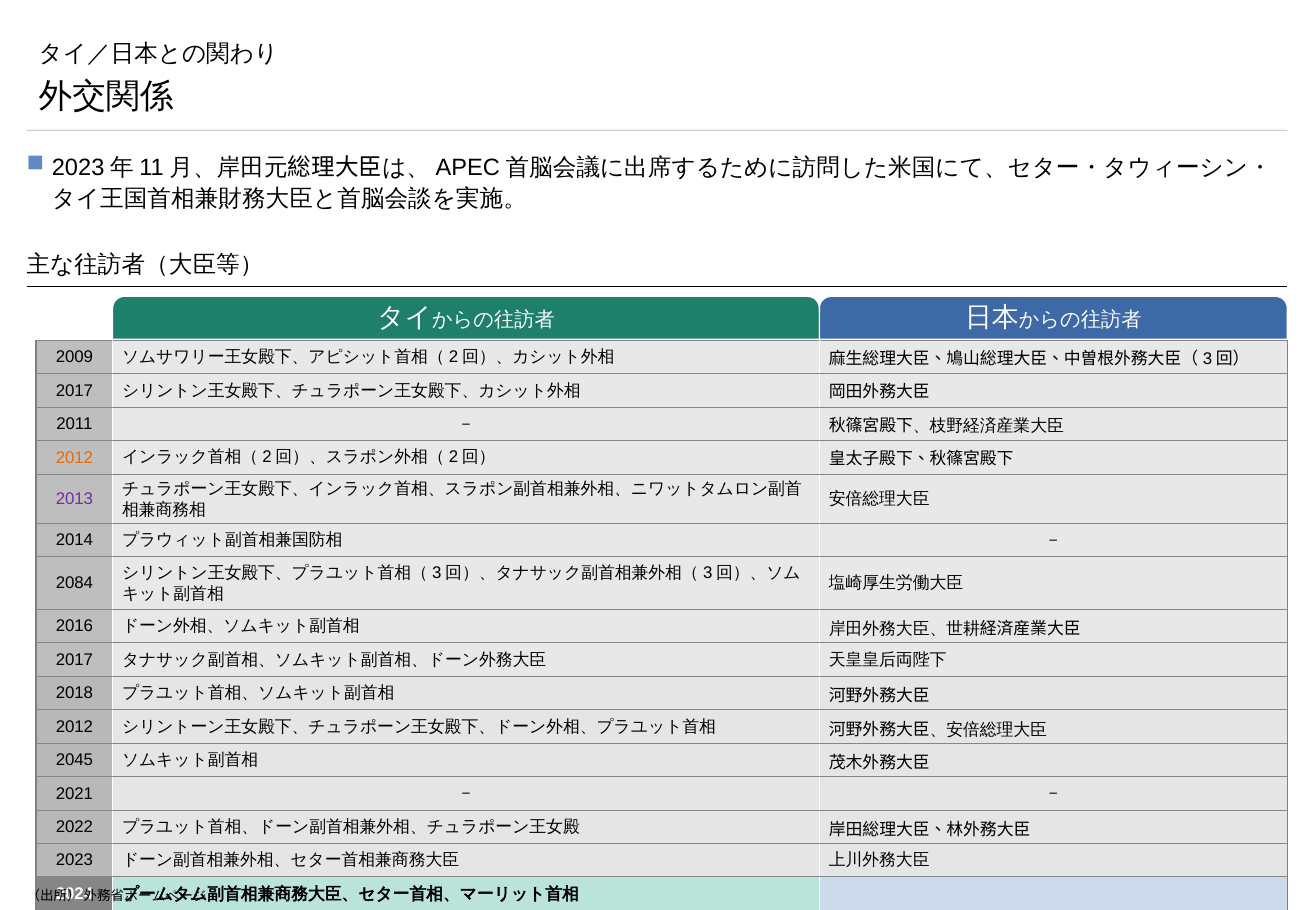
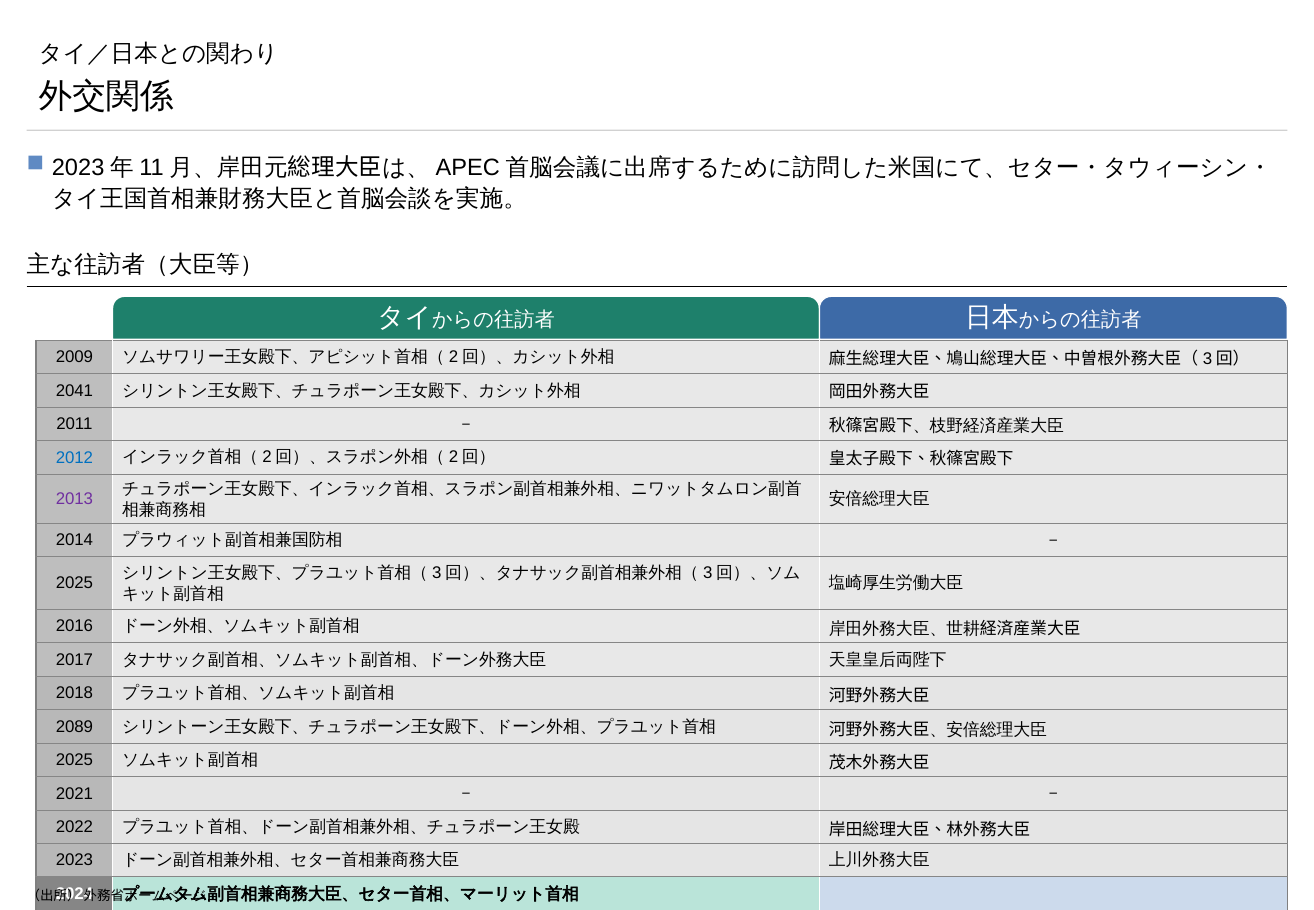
2017: 2017 -> 2041 (74, 391)
2012 colour: orange -> blue (74, 457)
2084: 2084 -> 2025 (74, 583)
2012: 2012 -> 2089 (74, 726)
2045: 2045 -> 2025 (74, 760)
